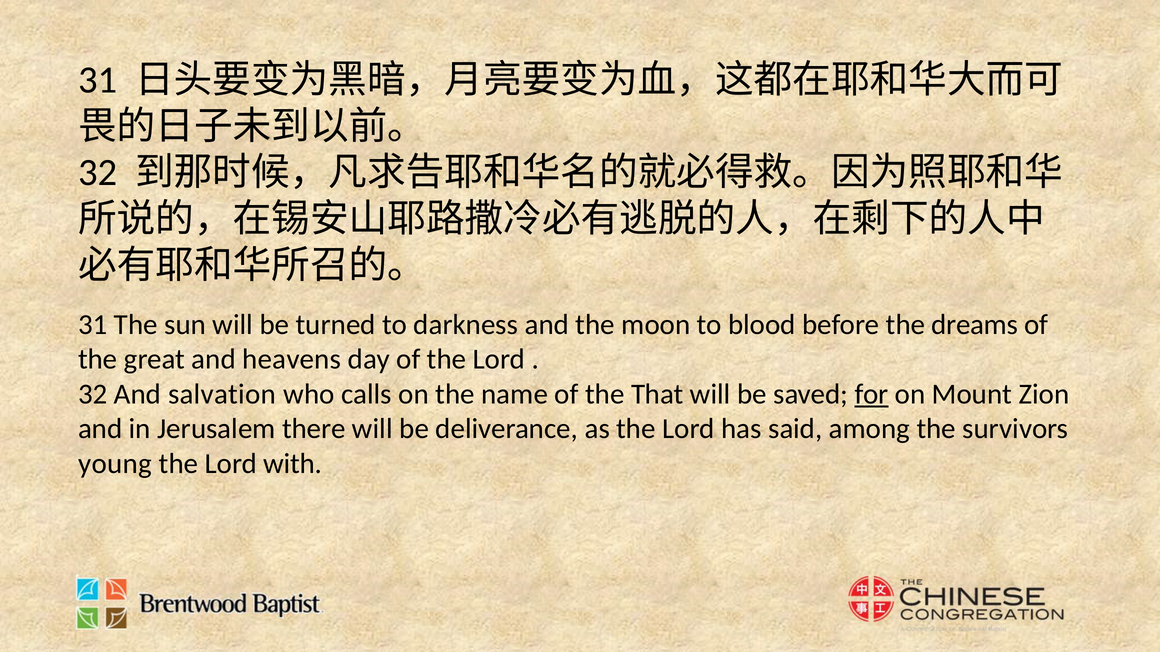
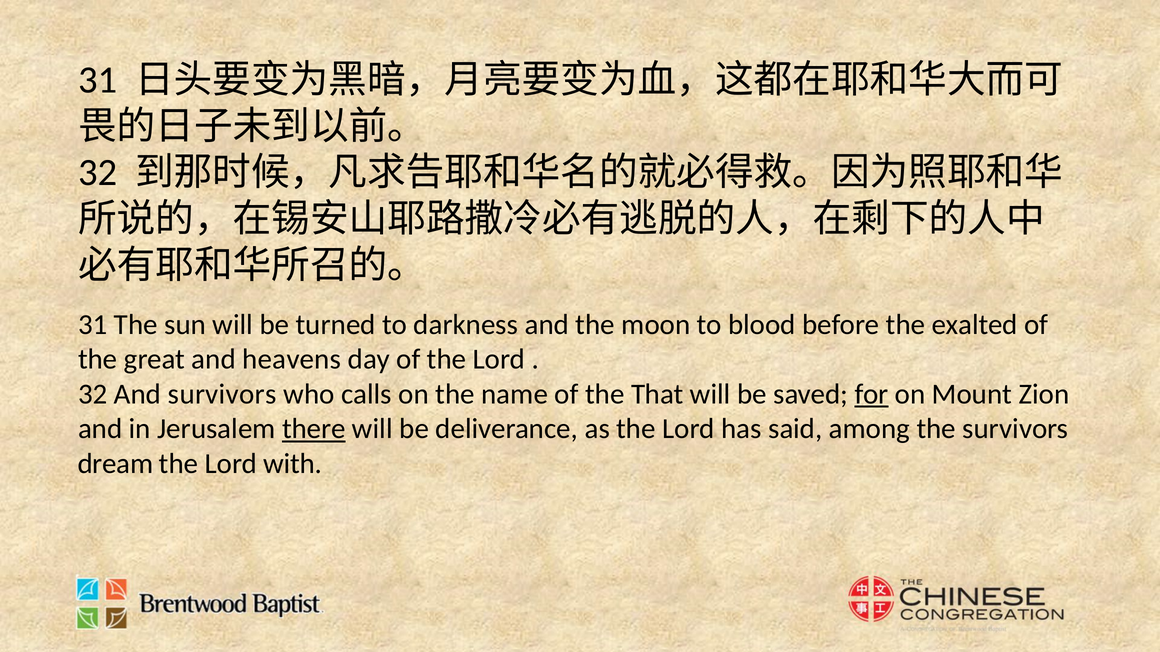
dreams: dreams -> exalted (975, 325)
And salvation: salvation -> survivors (222, 394)
there underline: none -> present (314, 429)
young: young -> dream (115, 464)
